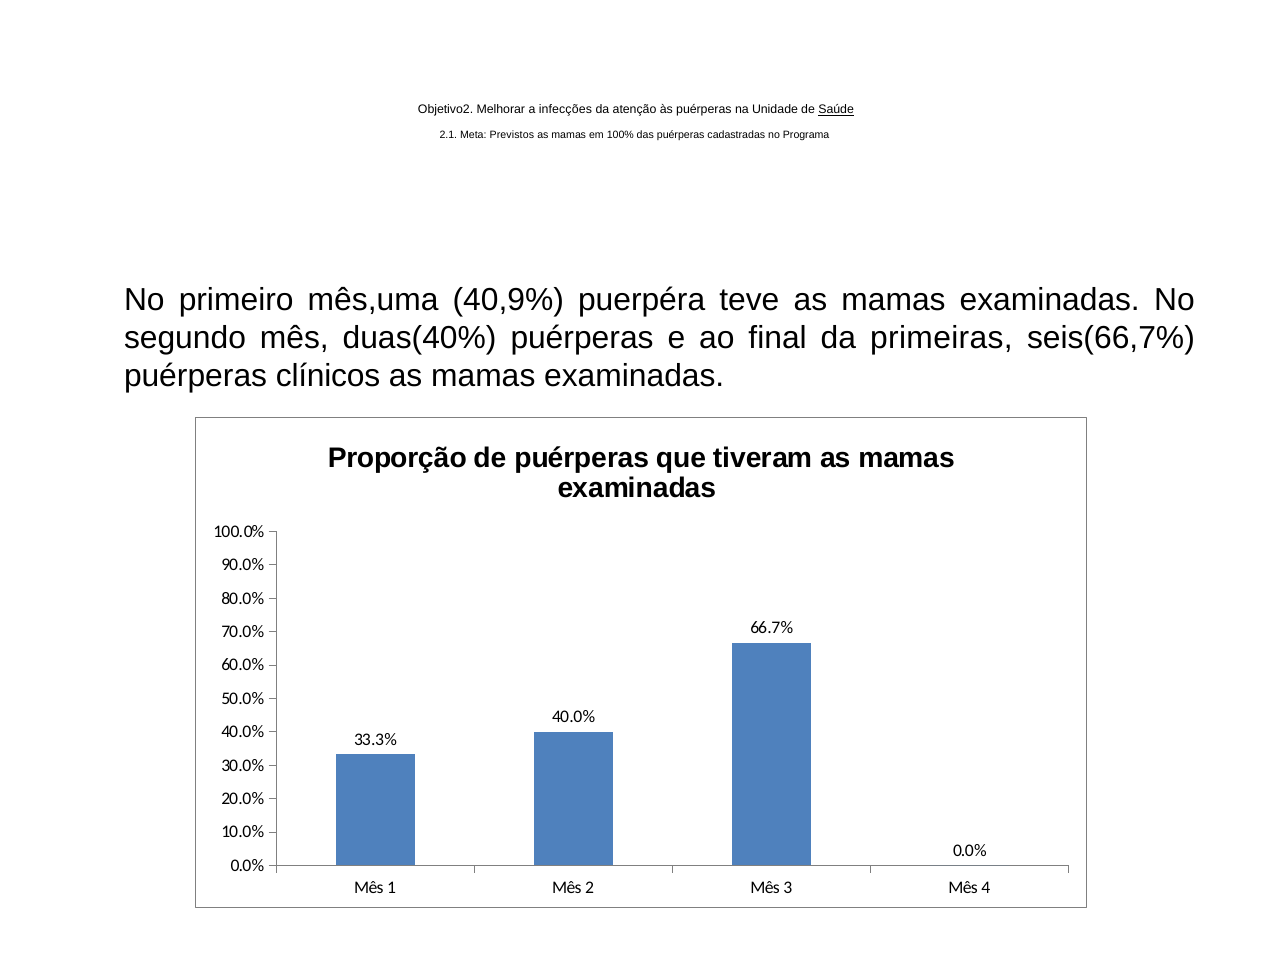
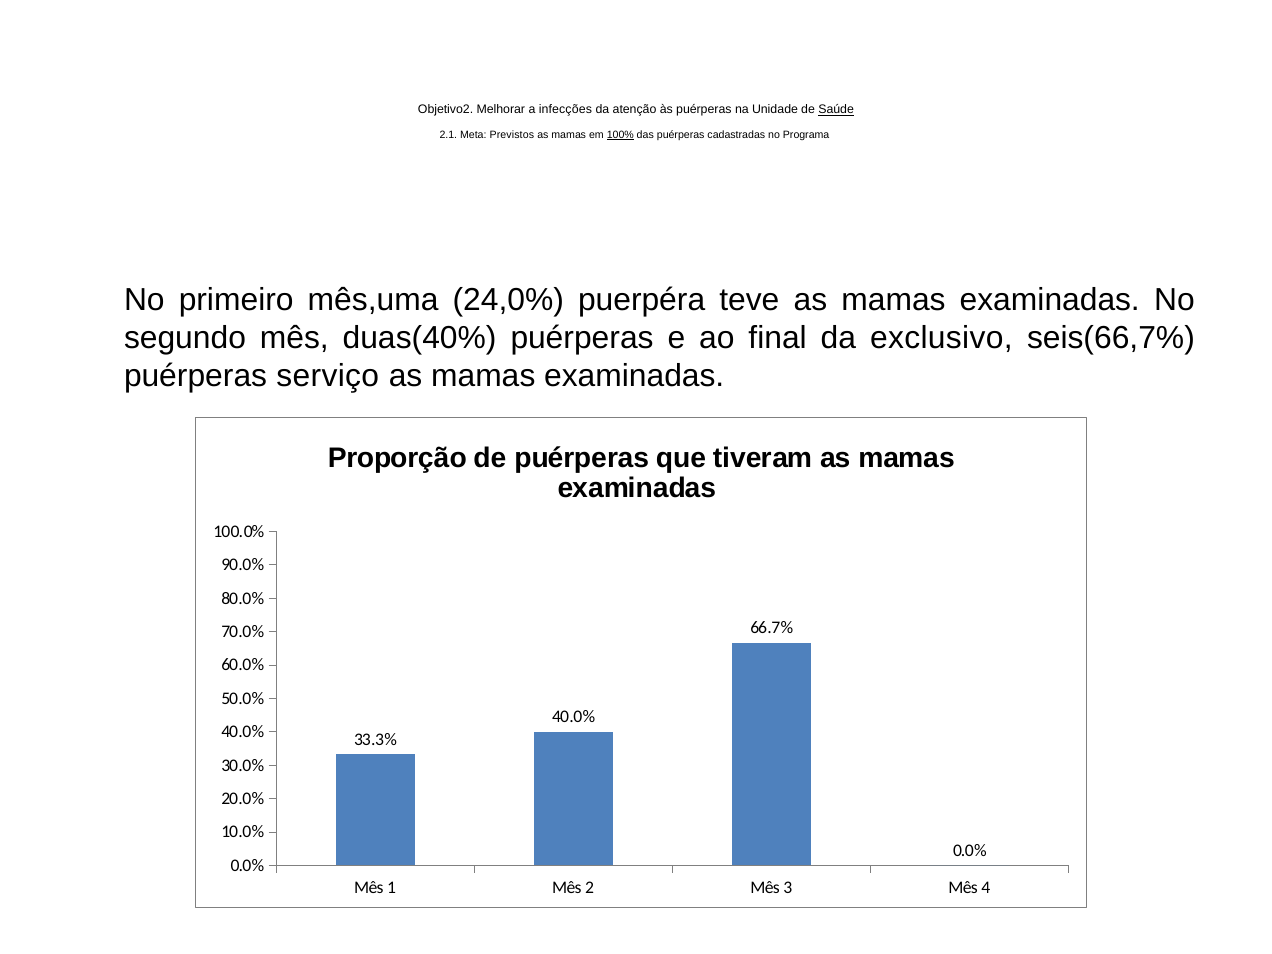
100% underline: none -> present (620, 135)
40,9%: 40,9% -> 24,0% (508, 300)
primeiras: primeiras -> exclusivo (941, 338)
clínicos: clínicos -> serviço (328, 376)
